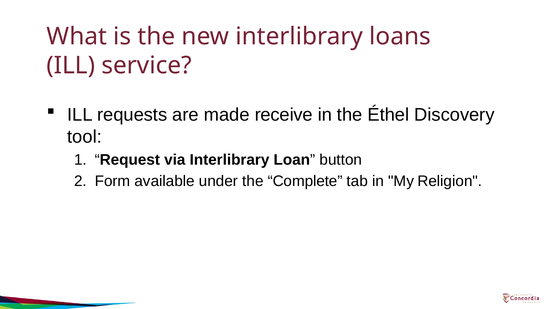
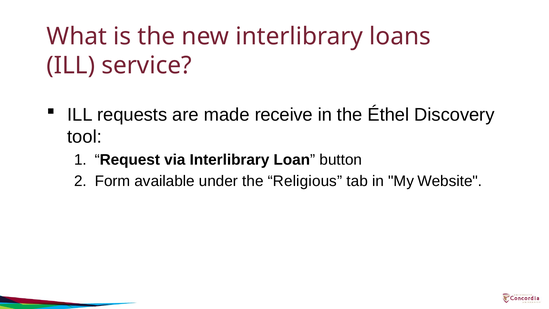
Complete: Complete -> Religious (305, 181)
Religion: Religion -> Website (450, 181)
